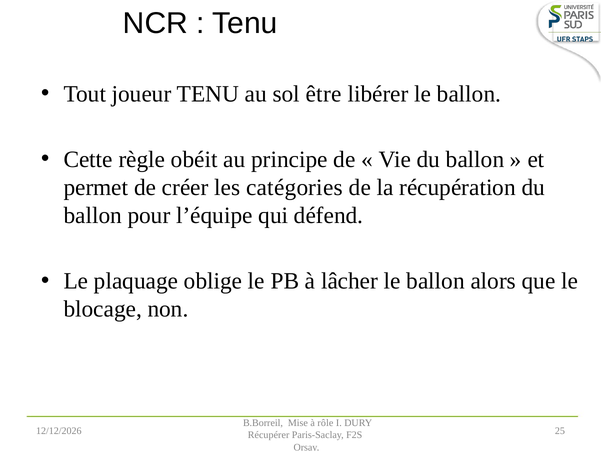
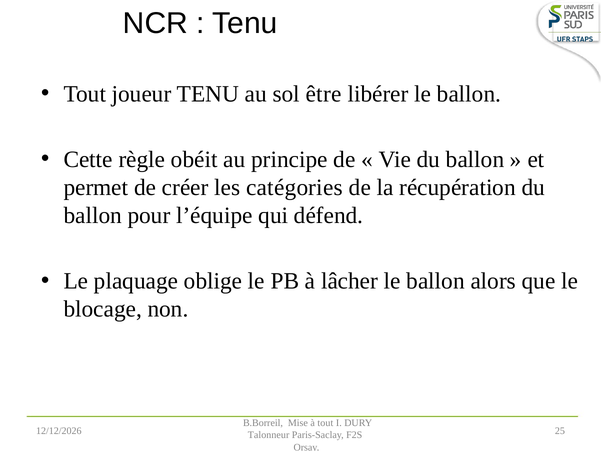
à rôle: rôle -> tout (325, 423)
Récupérer: Récupérer -> Talonneur (269, 435)
